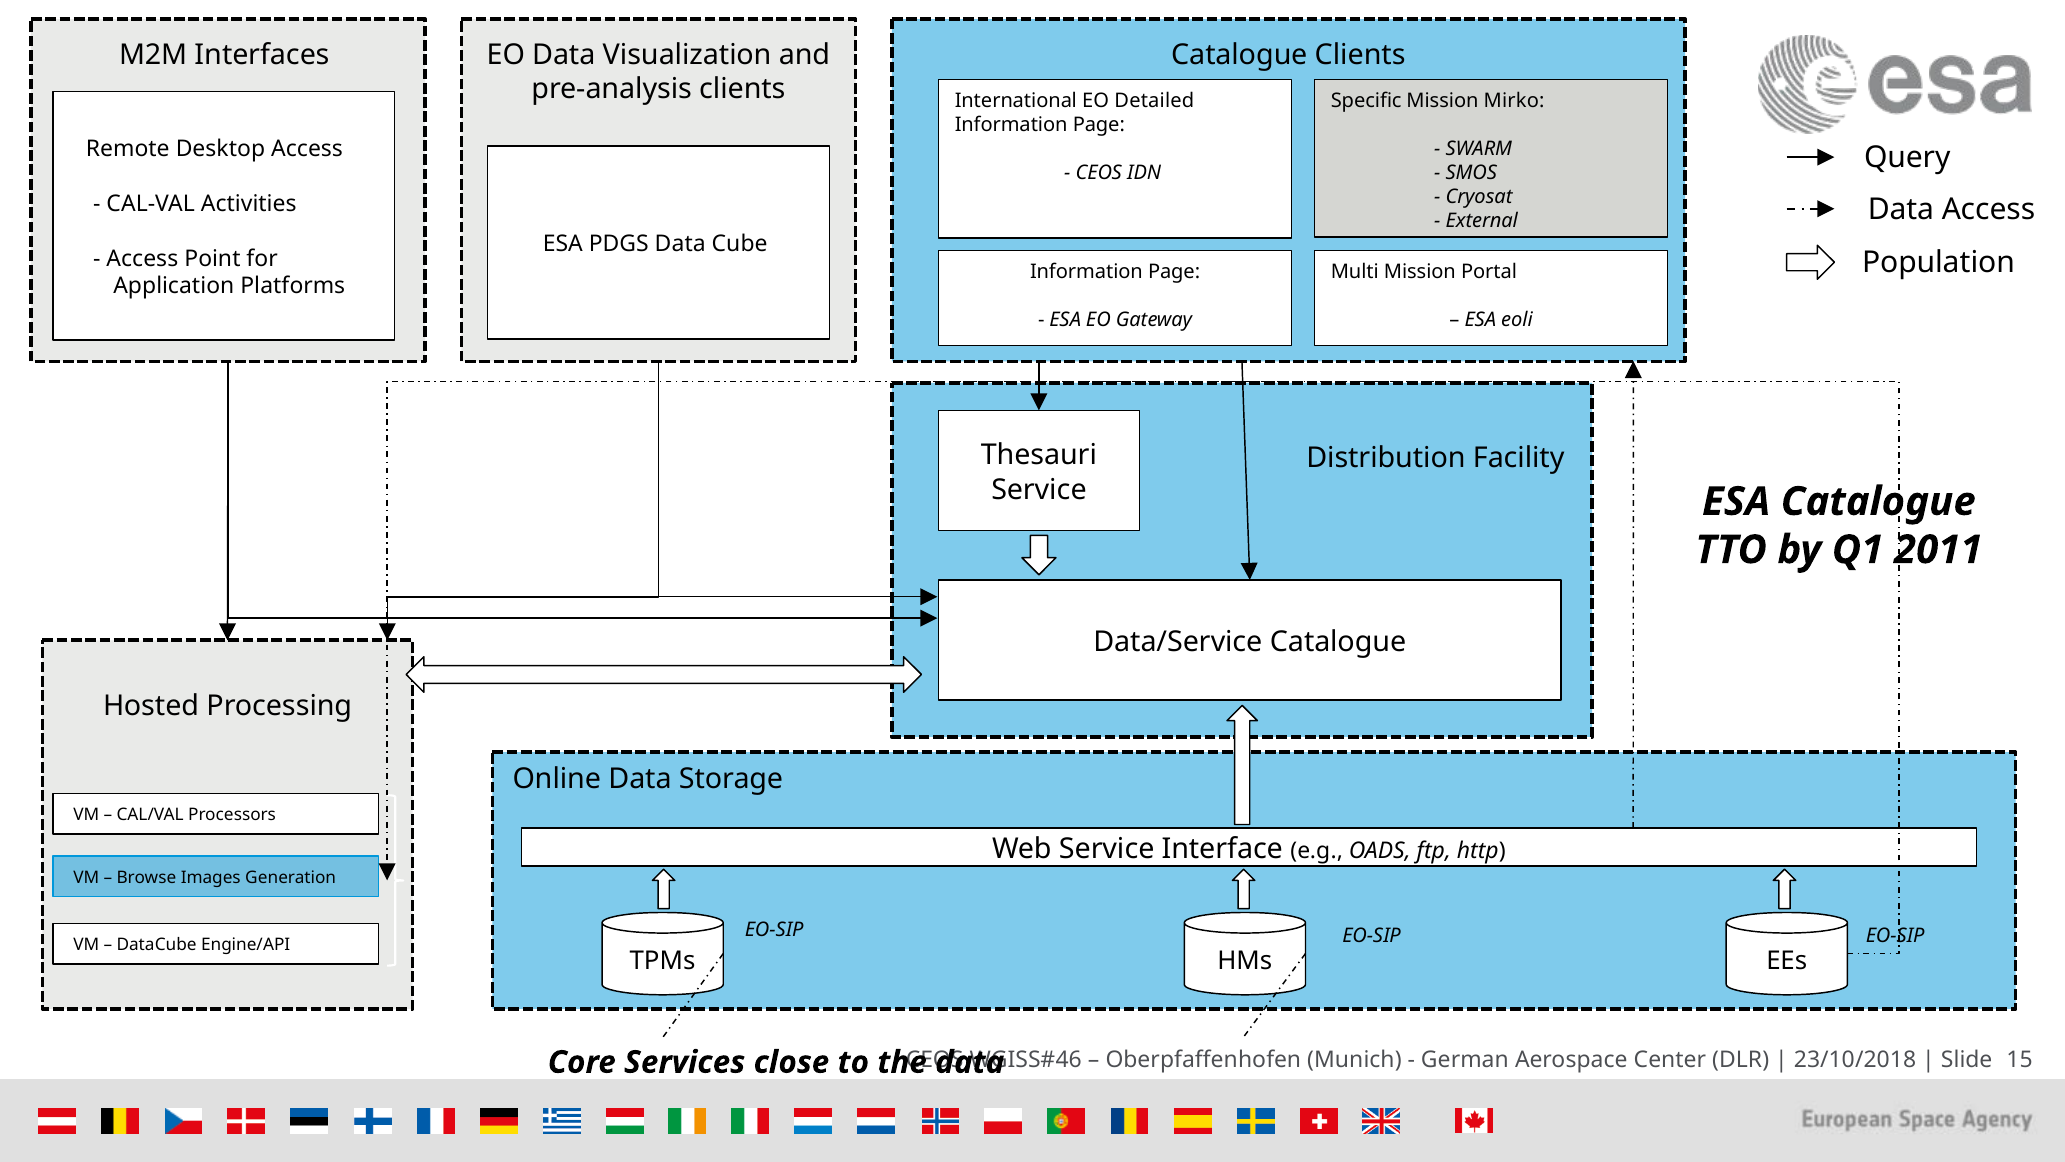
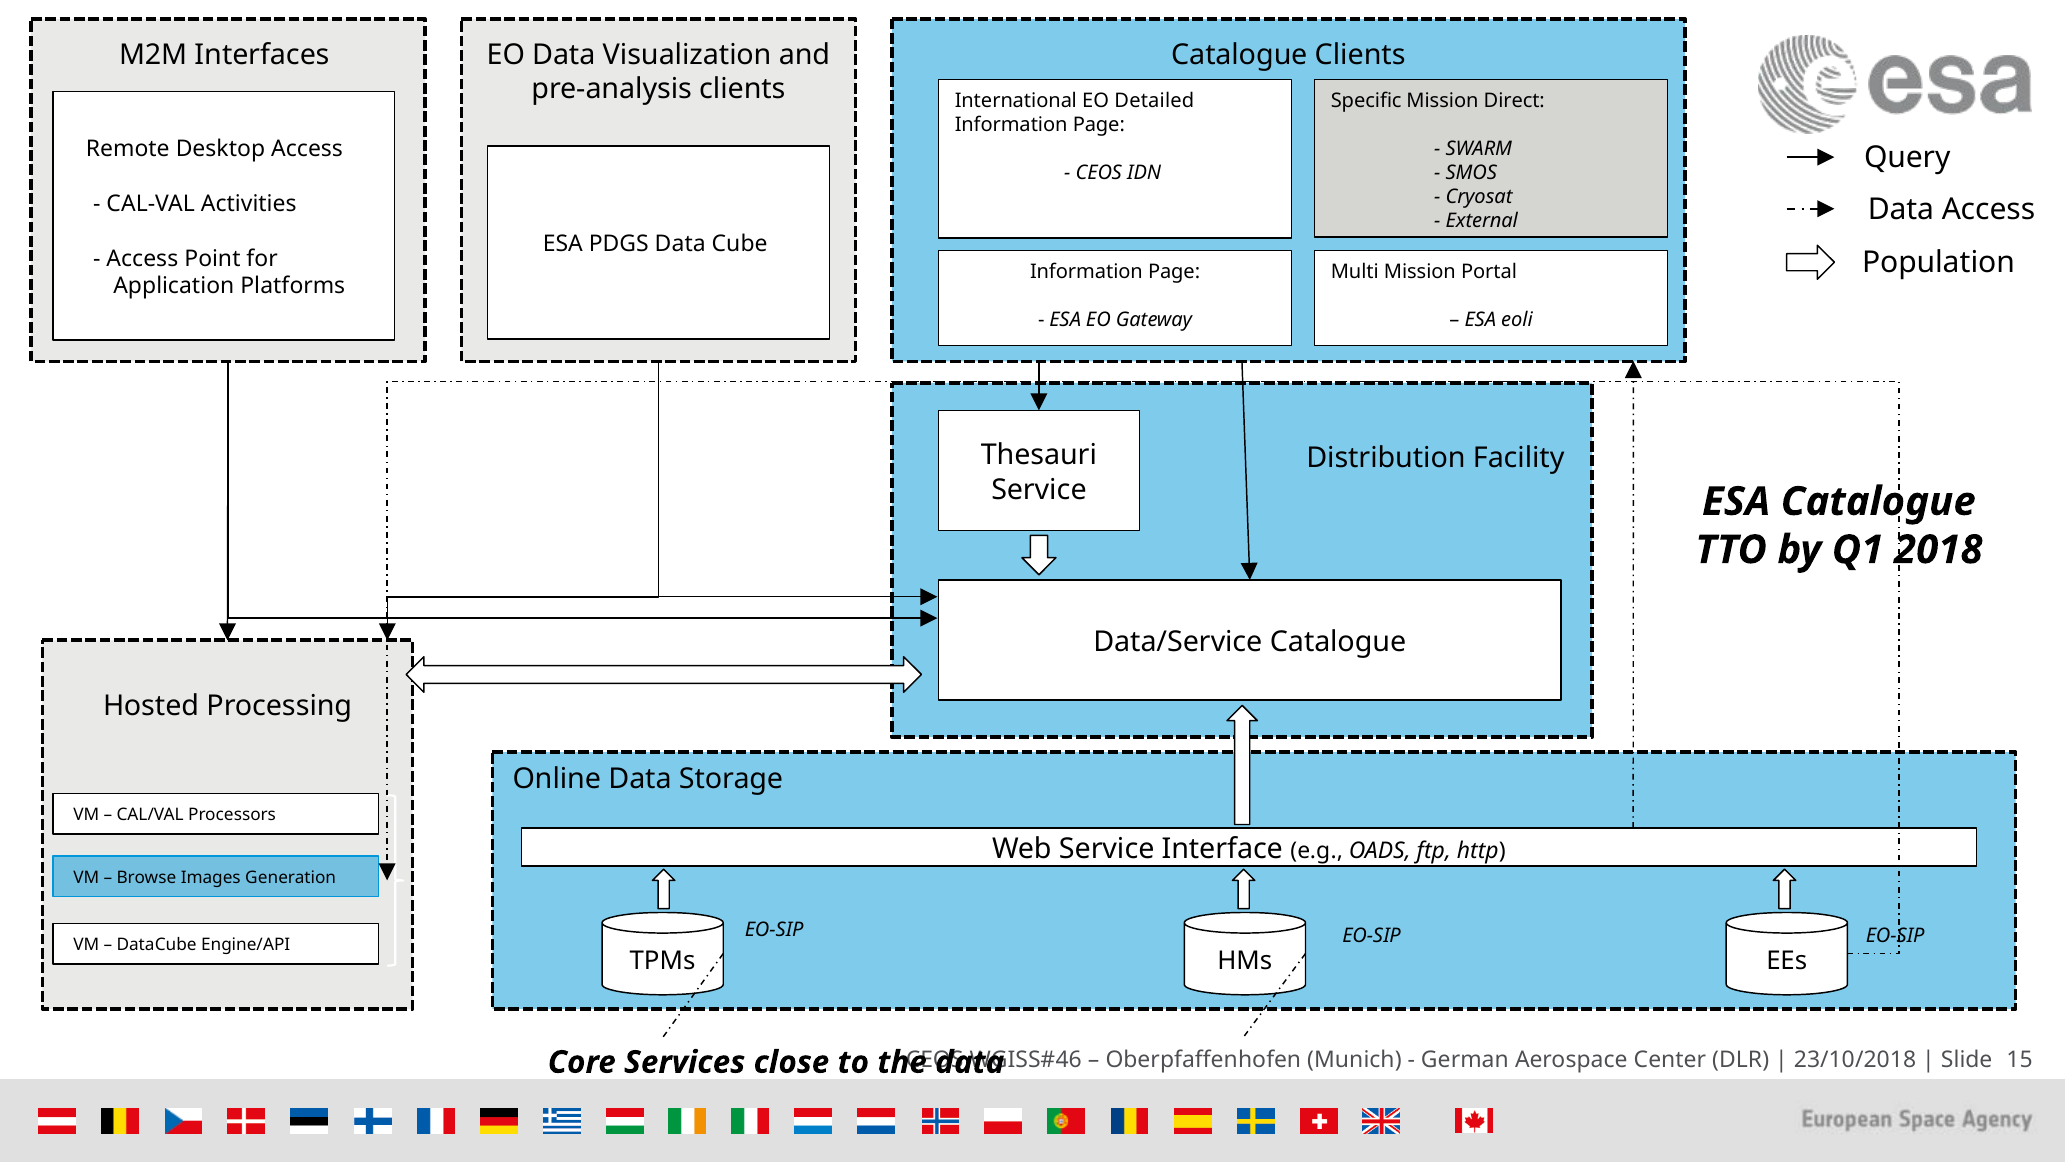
Mirko: Mirko -> Direct (1514, 101)
2011: 2011 -> 2018 (1938, 550)
